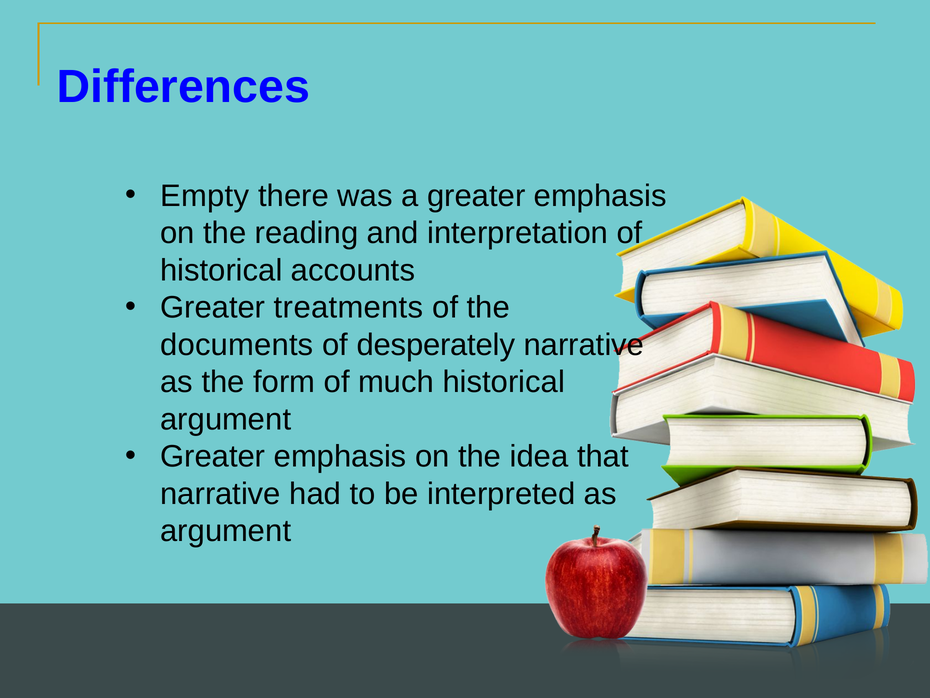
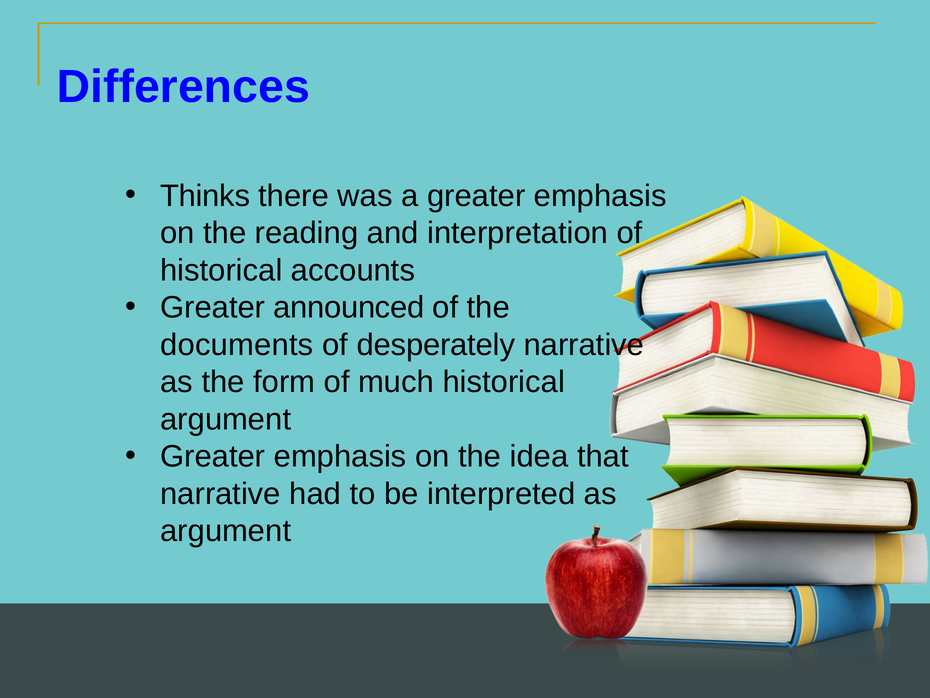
Empty: Empty -> Thinks (205, 196)
treatments: treatments -> announced (349, 307)
